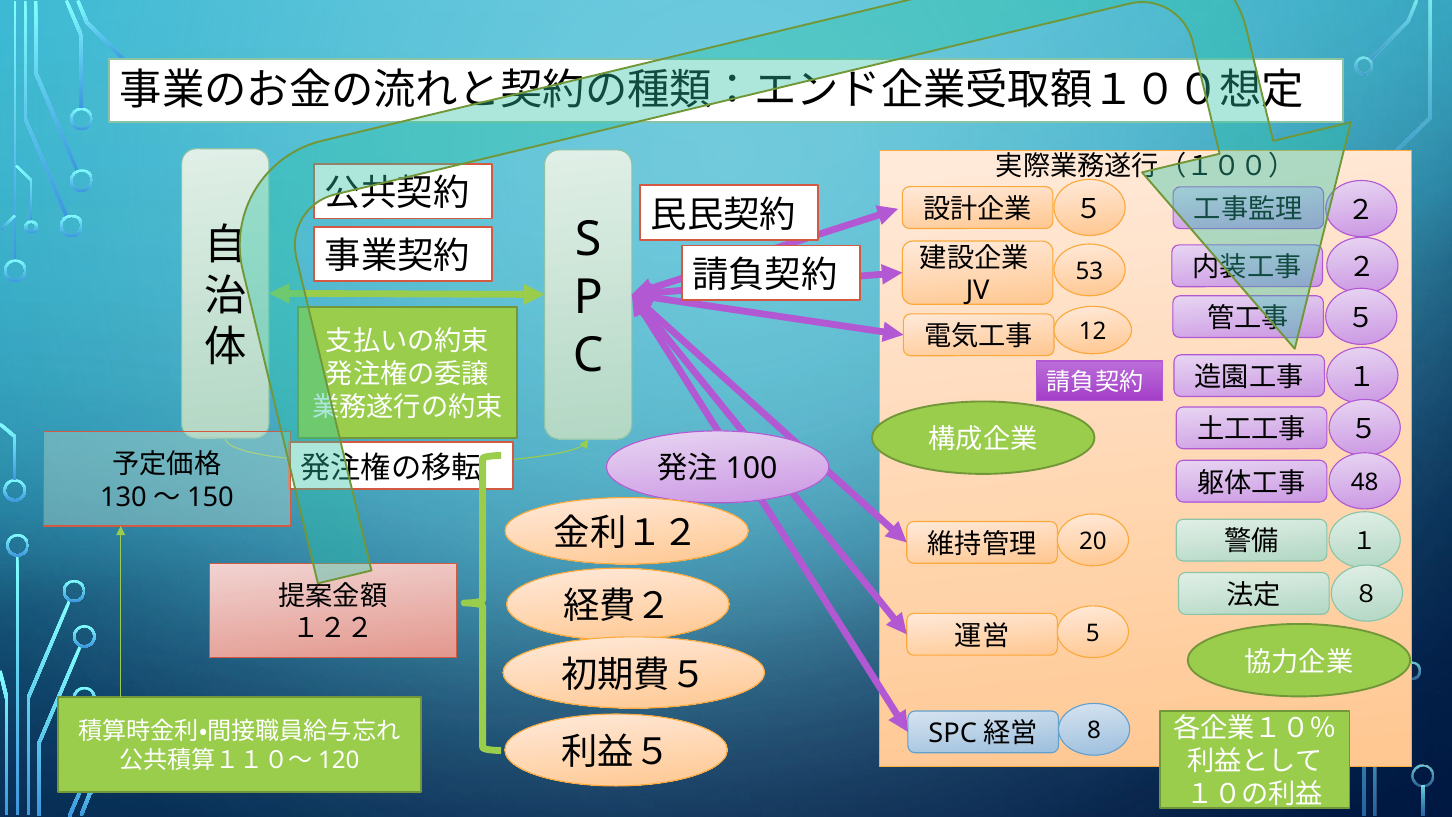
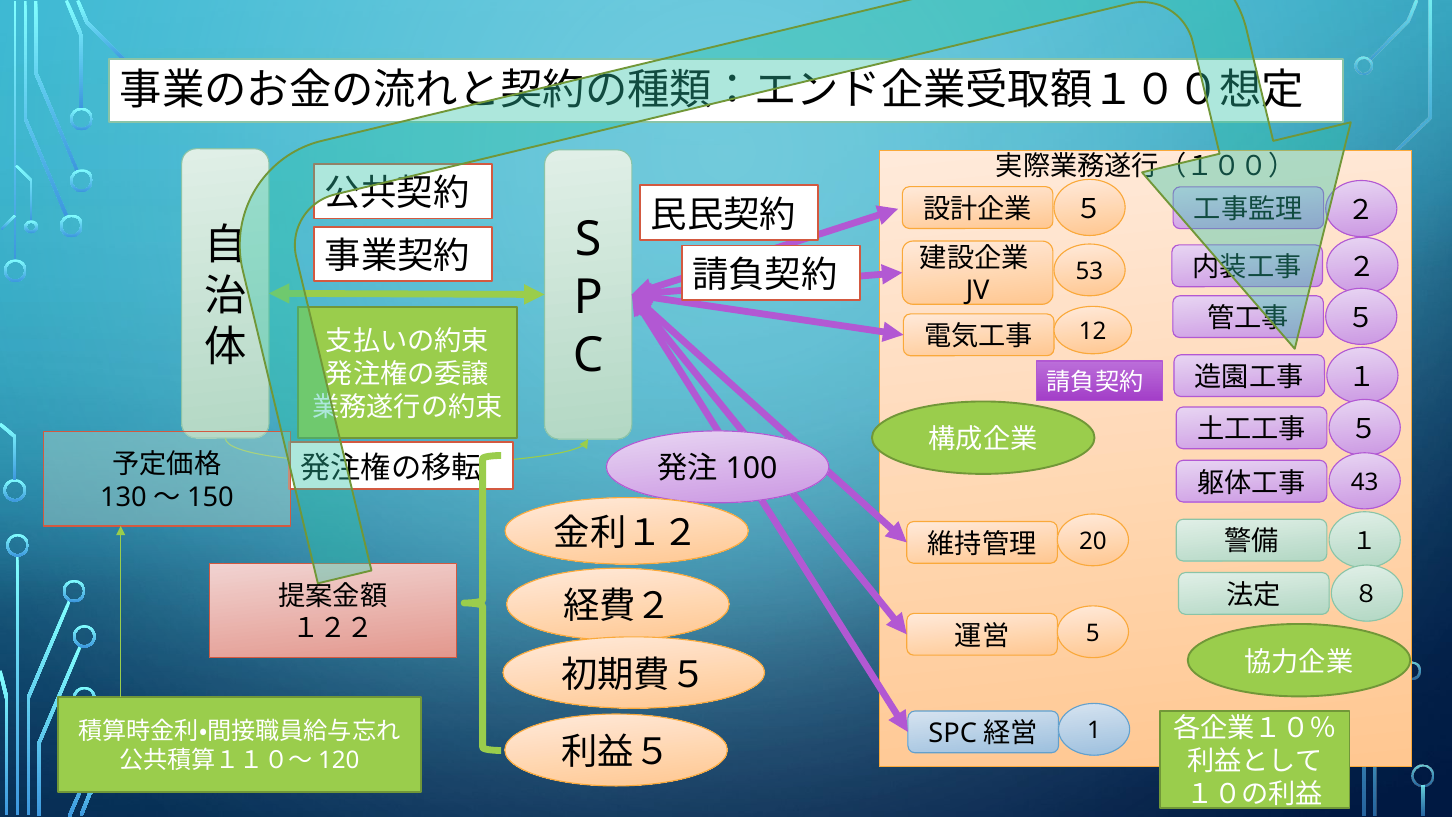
48: 48 -> 43 (1365, 482)
8: 8 -> 1 (1094, 731)
